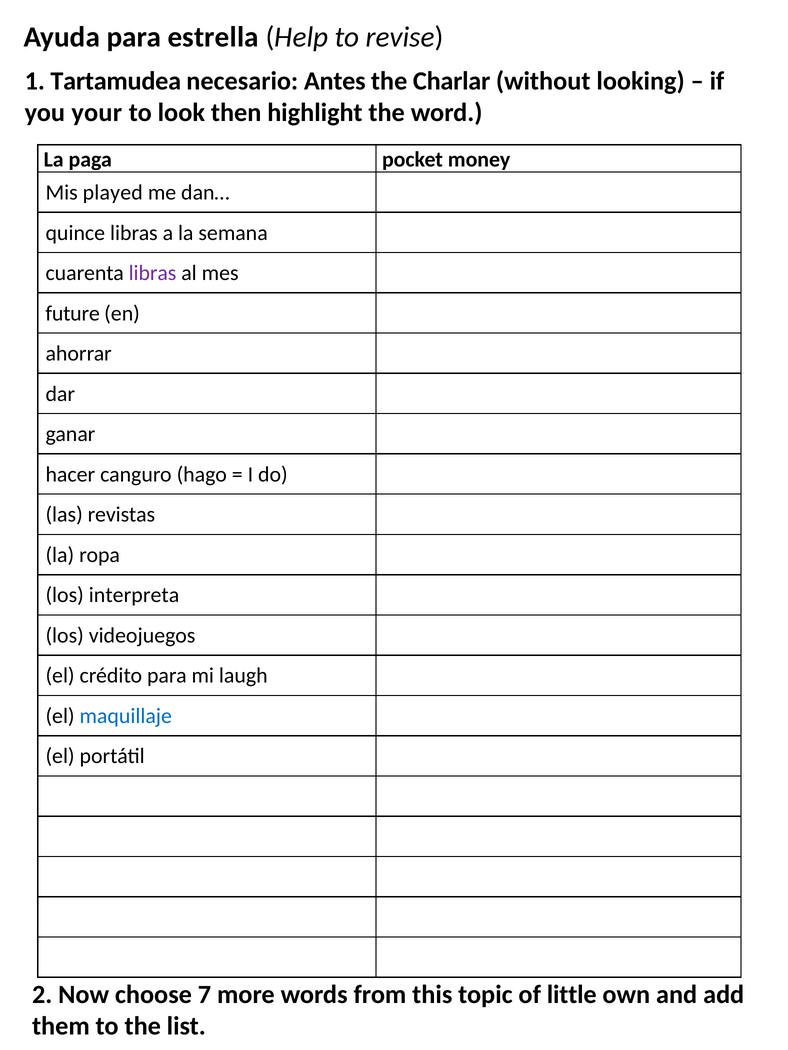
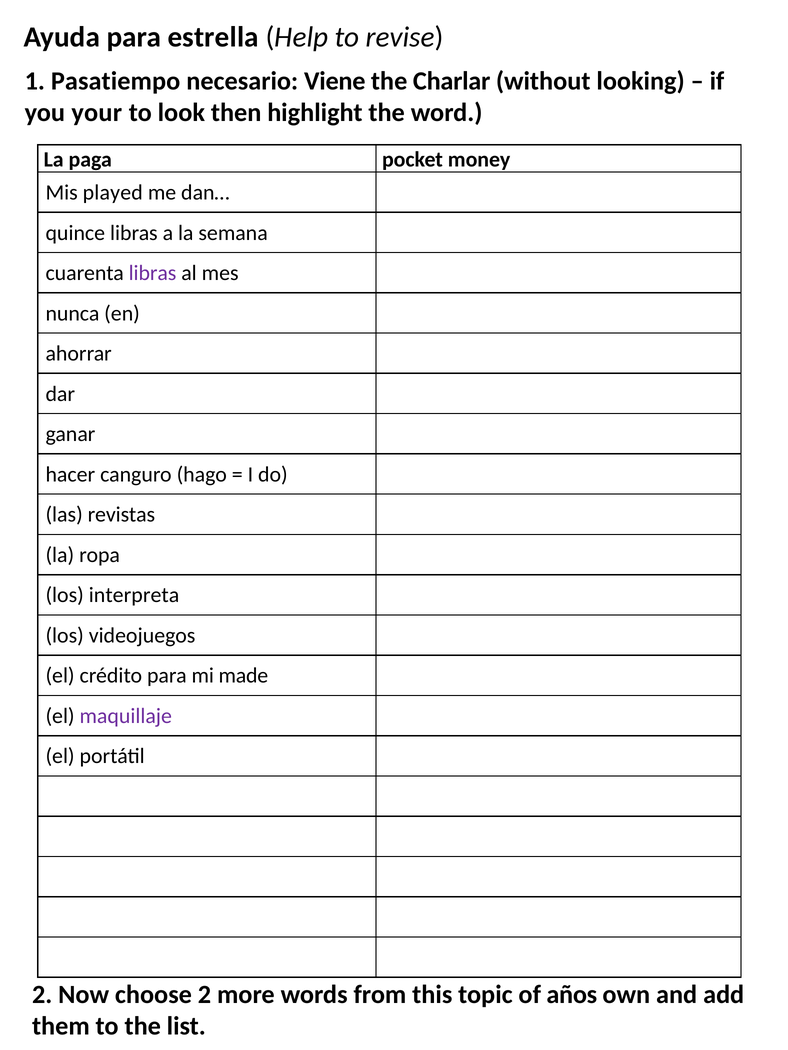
Tartamudea: Tartamudea -> Pasatiempo (116, 81)
Antes: Antes -> Viene (335, 81)
future: future -> nunca (73, 314)
laugh: laugh -> made (243, 676)
maquillaje colour: blue -> purple (126, 716)
choose 7: 7 -> 2 (204, 995)
little: little -> años (572, 995)
